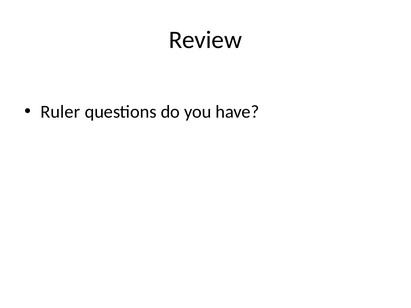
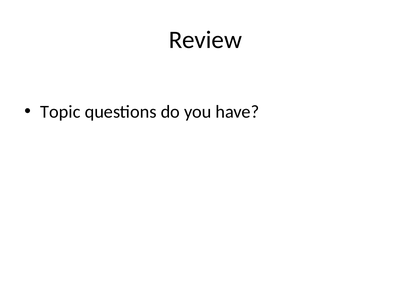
Ruler: Ruler -> Topic (60, 112)
